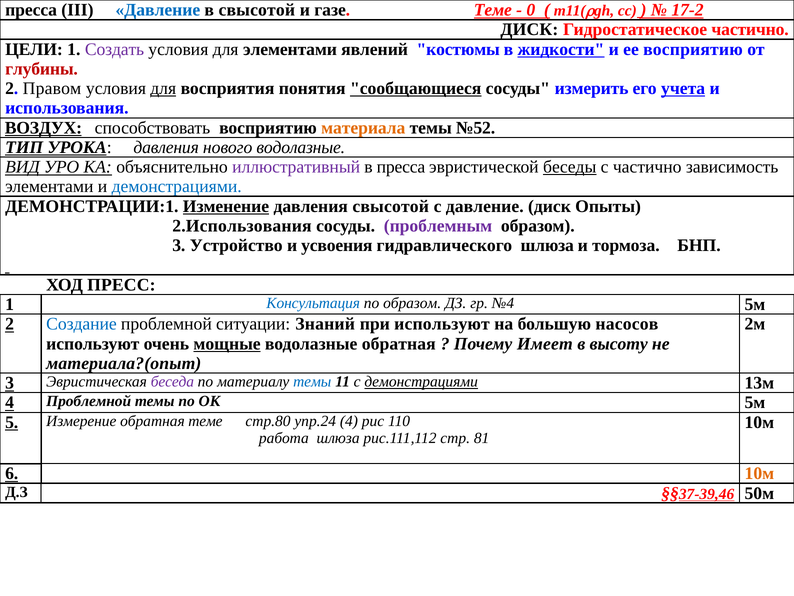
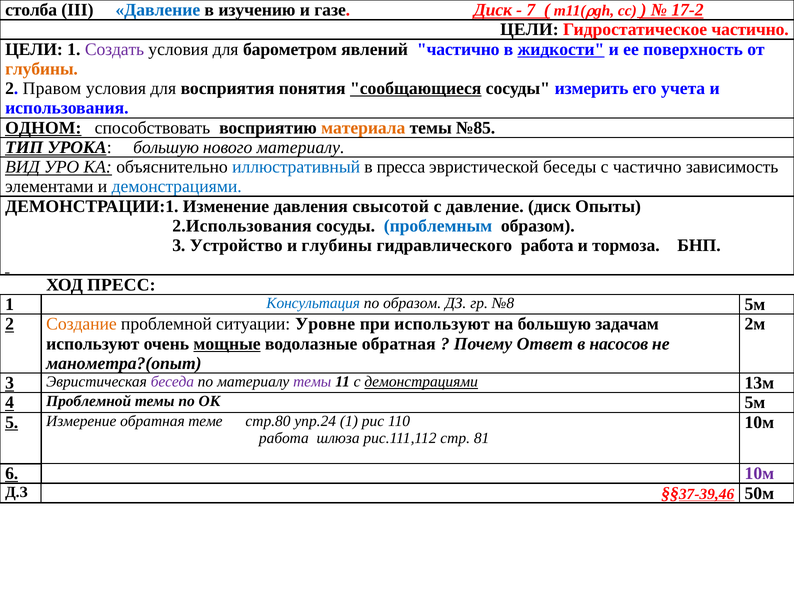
пресса: пресса -> столба (31, 10)
в свысотой: свысотой -> изучению (257, 10)
газе Теме: Теме -> Диск (493, 10)
0: 0 -> 7 (531, 10)
ДИСК: ДИСК -> ЦЕЛИ (529, 30)
для элементами: элементами -> барометром (290, 49)
явлений костюмы: костюмы -> частично (458, 49)
ее восприятию: восприятию -> поверхность (693, 49)
глубины colour: red -> orange (42, 69)
для underline: present -> none (163, 88)
учета underline: present -> none (683, 88)
ВОЗДУХ: ВОЗДУХ -> ОДНОМ (43, 128)
№52: №52 -> №85 (476, 128)
УРОКА давления: давления -> большую (166, 147)
нового водолазные: водолазные -> материалу (301, 147)
иллюстративный colour: purple -> blue (296, 167)
беседы underline: present -> none (570, 167)
Изменение underline: present -> none (226, 206)
проблемным colour: purple -> blue (438, 226)
и усвоения: усвоения -> глубины (337, 245)
гидравлического шлюза: шлюза -> работа (547, 245)
№4: №4 -> №8 (503, 303)
Создание colour: blue -> orange (81, 324)
Знаний: Знаний -> Уровне (325, 324)
насосов: насосов -> задачам (627, 324)
Имеет: Имеет -> Ответ (545, 343)
высоту: высоту -> насосов (619, 343)
материала?(опыт: материала?(опыт -> манометра?(опыт (124, 363)
темы colour: blue -> purple (312, 381)
упр.24 4: 4 -> 1 (349, 421)
10м colour: orange -> purple (759, 473)
